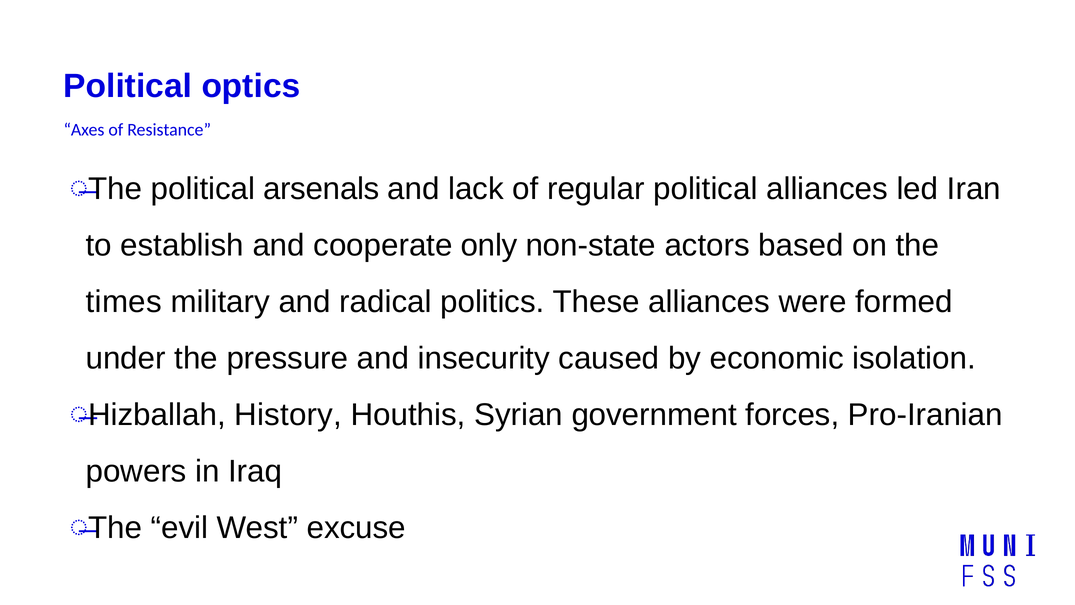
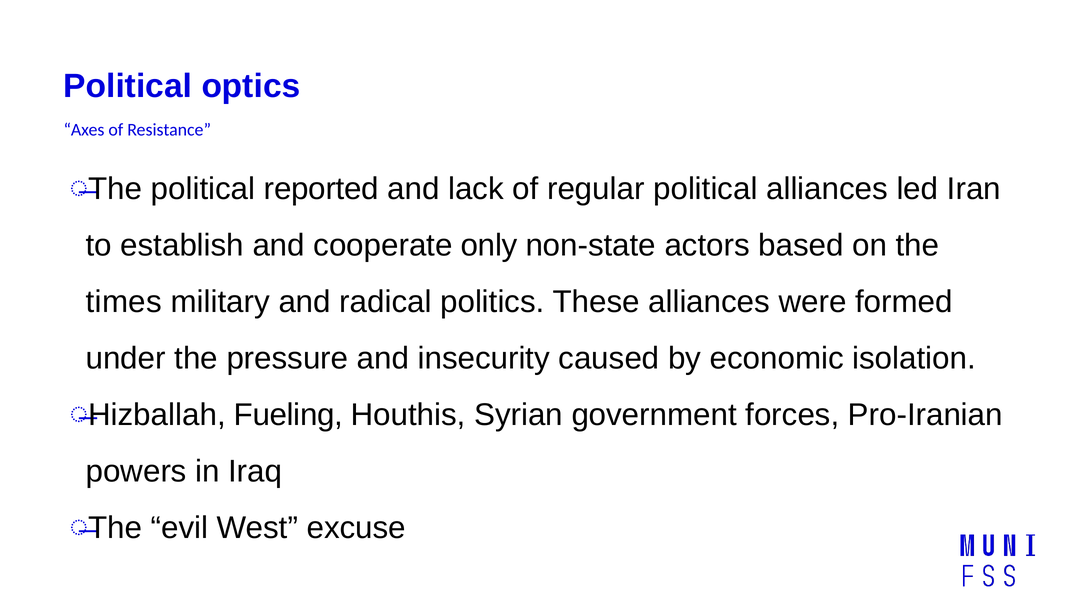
arsenals: arsenals -> reported (321, 189)
History: History -> Fueling (288, 415)
